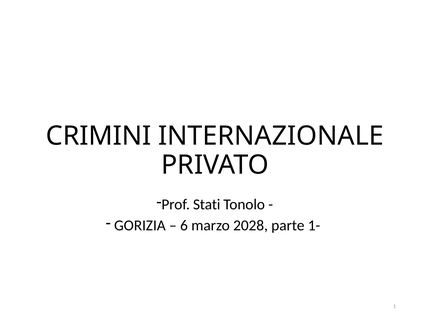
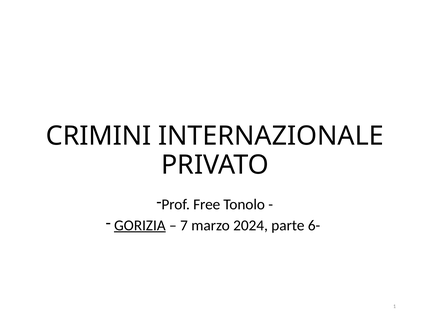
Stati: Stati -> Free (207, 205)
GORIZIA underline: none -> present (140, 226)
6: 6 -> 7 (184, 226)
2028: 2028 -> 2024 (251, 226)
1-: 1- -> 6- (314, 226)
